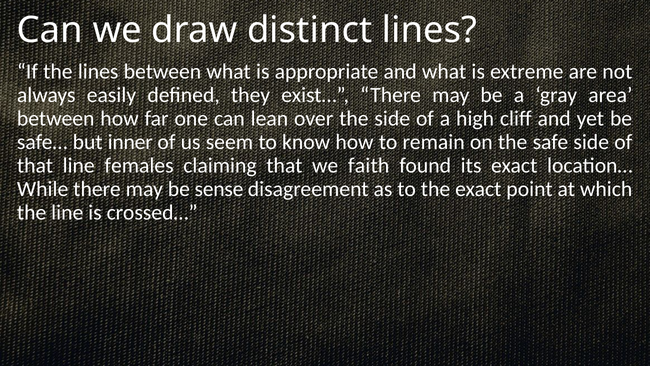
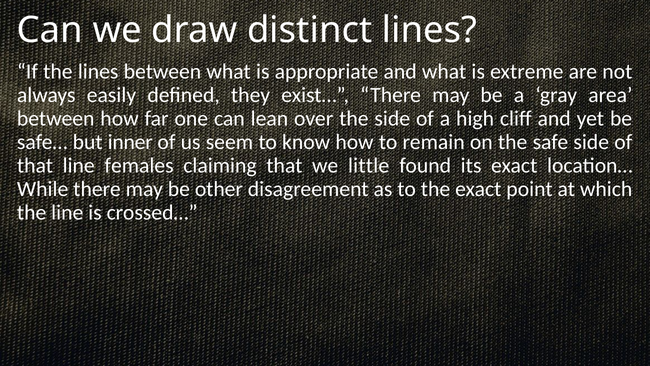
faith: faith -> little (369, 165)
sense: sense -> other (219, 189)
